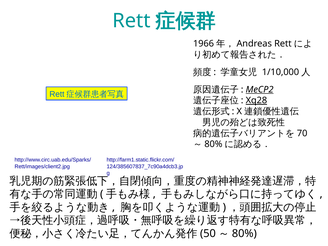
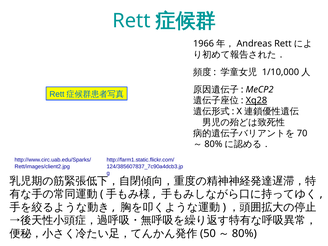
MeCP2 underline: present -> none (260, 90)
